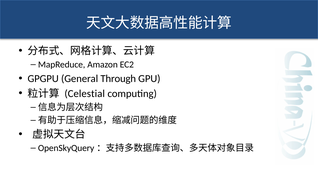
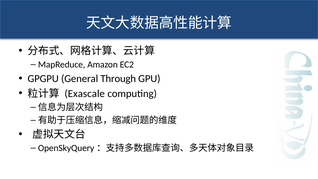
Celestial: Celestial -> Exascale (85, 93)
